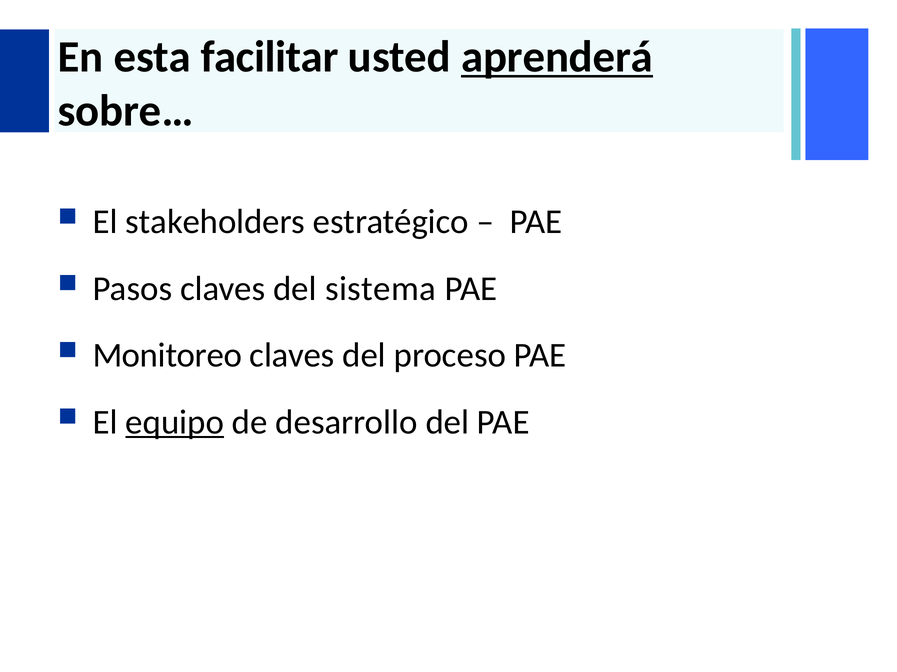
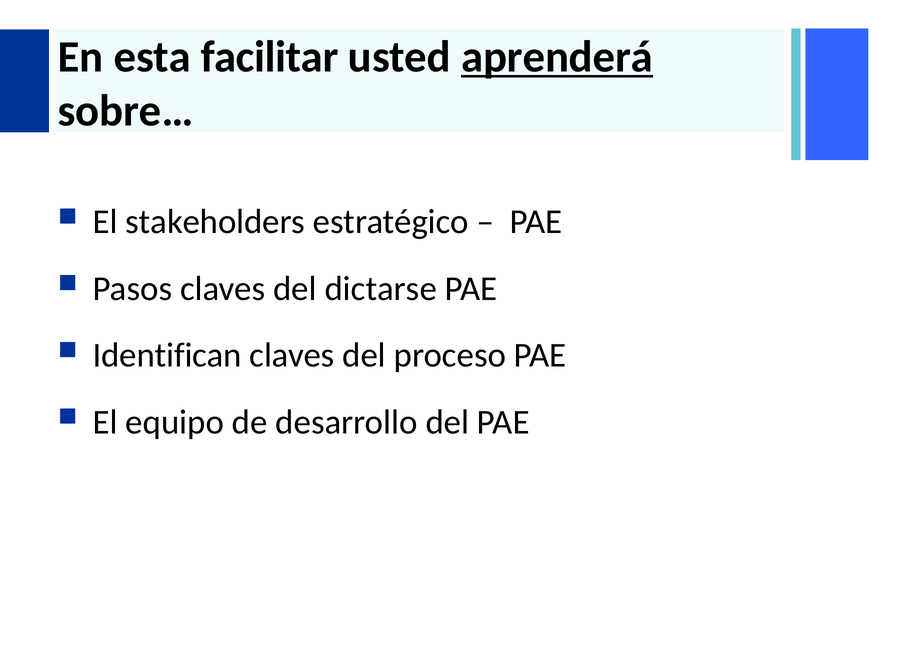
sistema: sistema -> dictarse (381, 289)
Monitoreo: Monitoreo -> Identifican (167, 356)
equipo underline: present -> none (175, 423)
